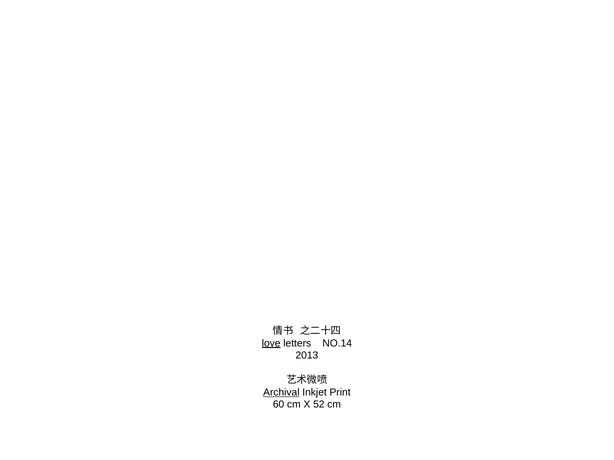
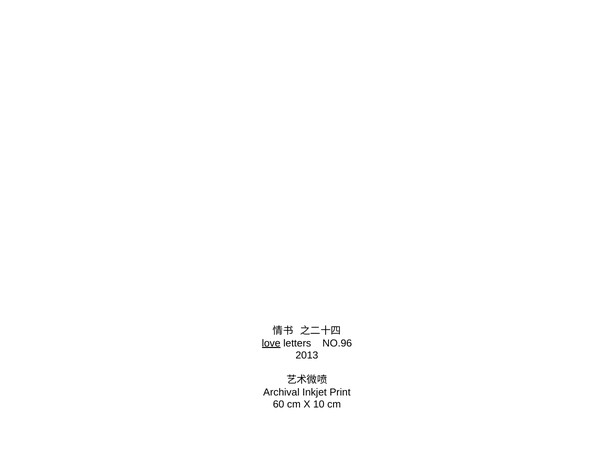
NO.14: NO.14 -> NO.96 (337, 344)
Archival underline: present -> none (281, 393)
52: 52 -> 10 (319, 405)
